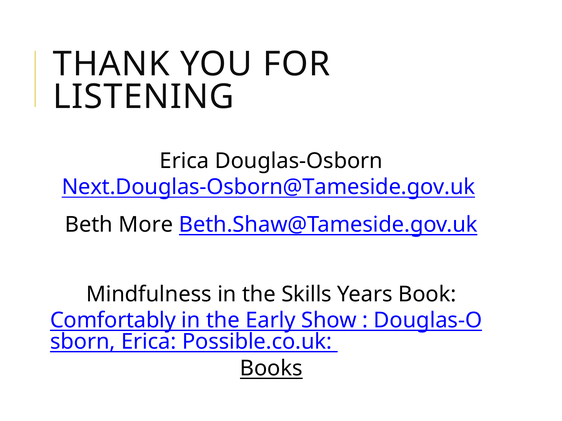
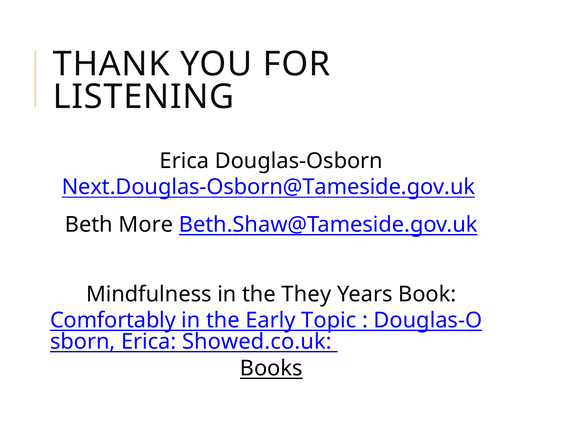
Skills: Skills -> They (306, 295)
Show: Show -> Topic (329, 321)
Possible.co.uk: Possible.co.uk -> Showed.co.uk (257, 342)
